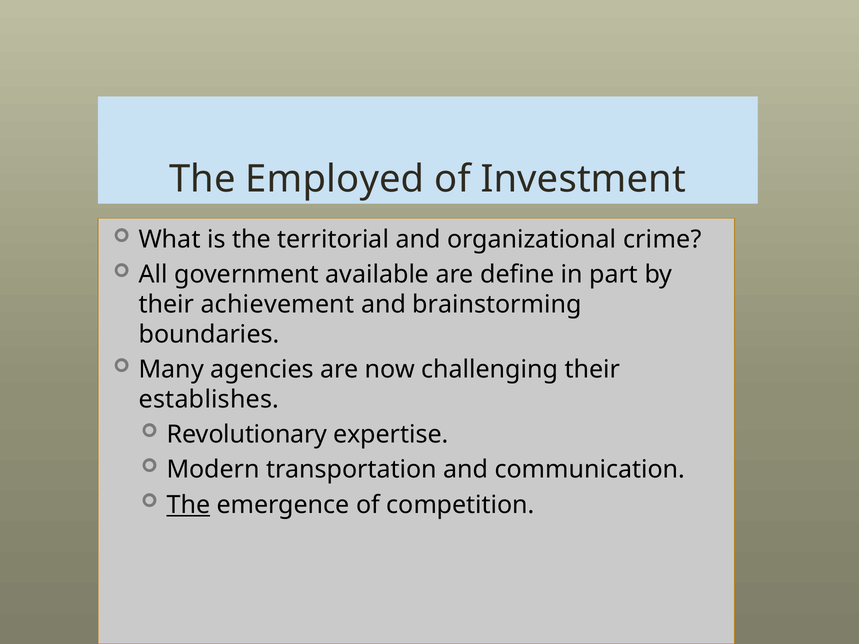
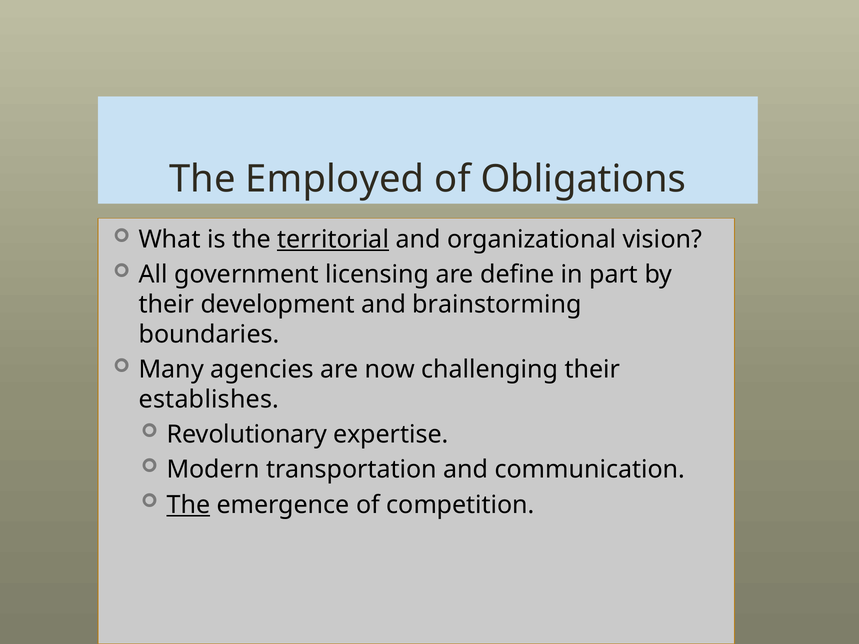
Investment: Investment -> Obligations (583, 179)
territorial underline: none -> present (333, 239)
crime: crime -> vision (662, 239)
available: available -> licensing (377, 274)
achievement: achievement -> development (278, 305)
